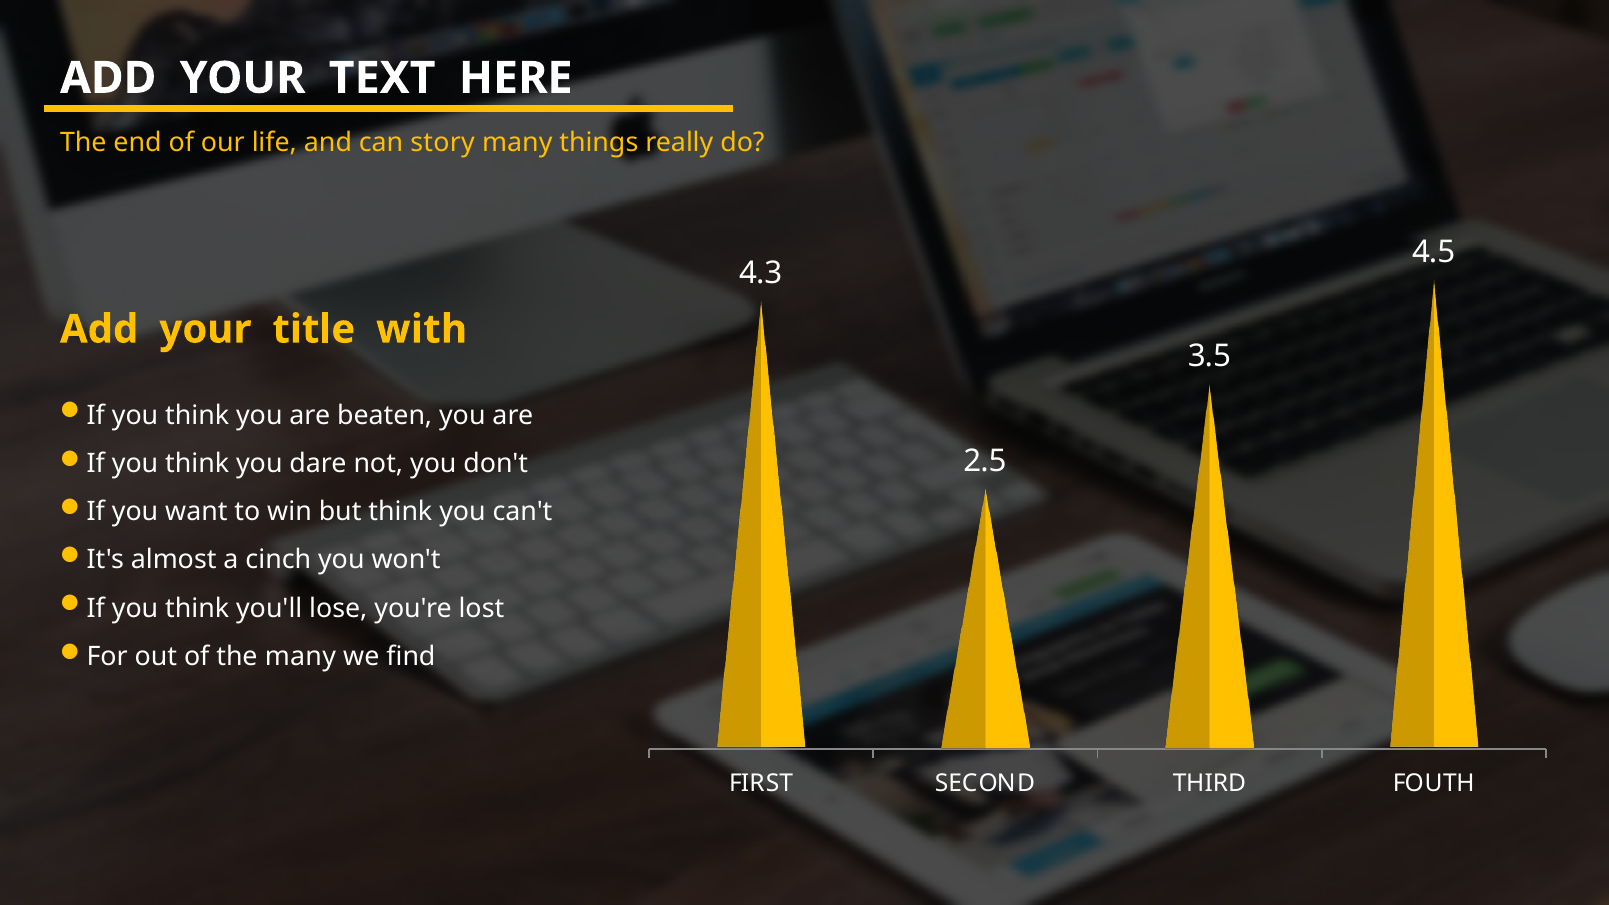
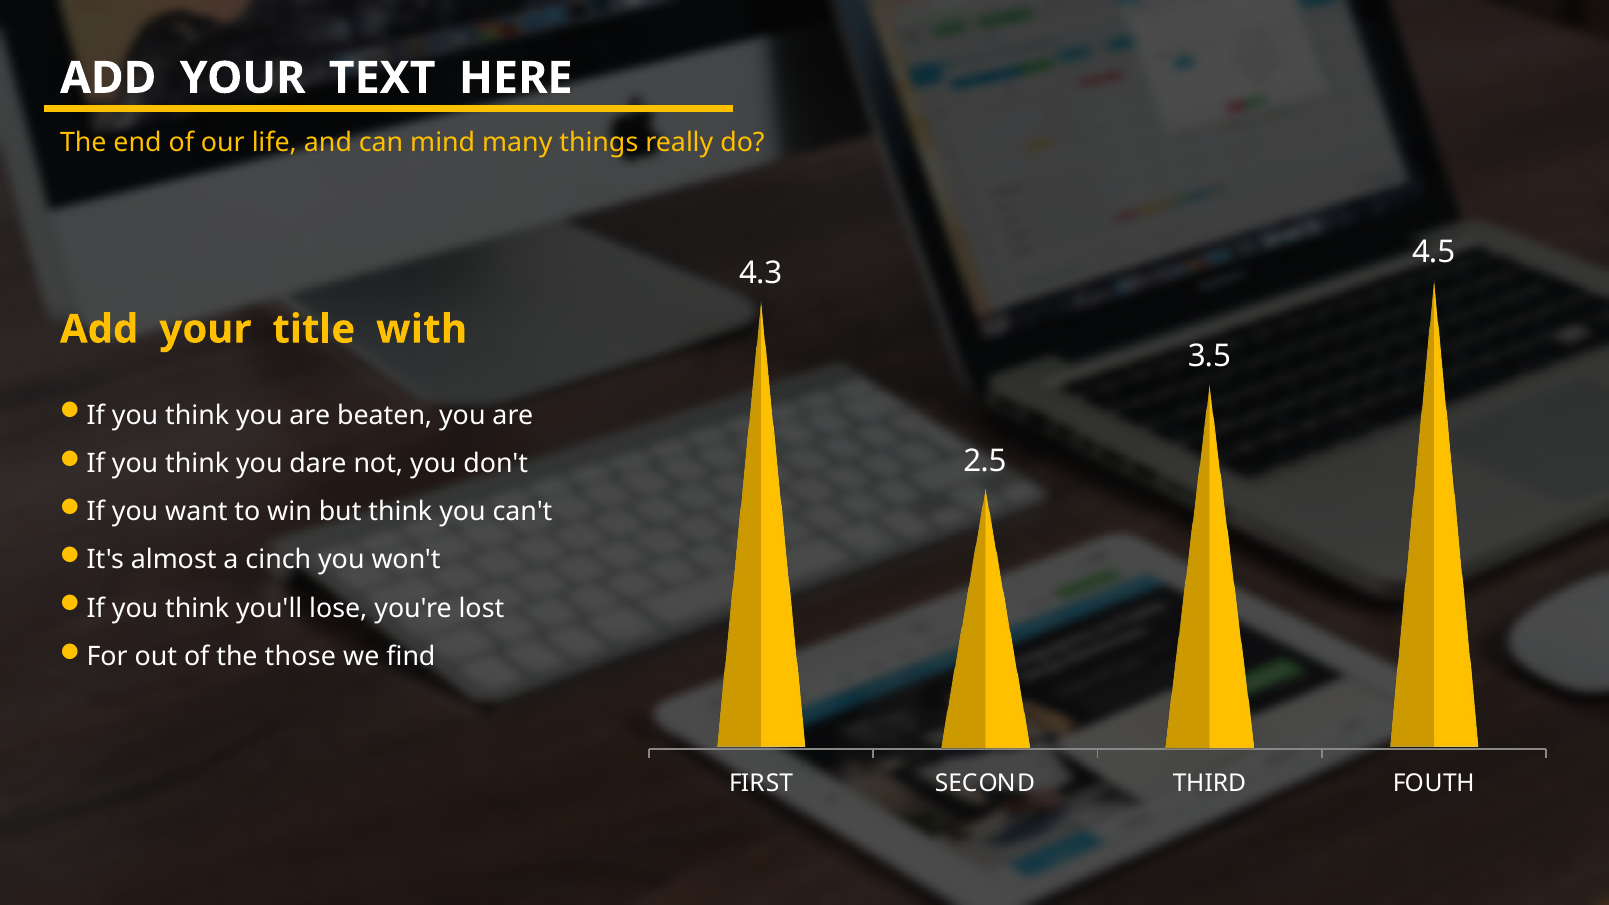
story: story -> mind (443, 142)
the many: many -> those (300, 657)
